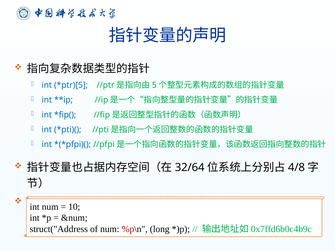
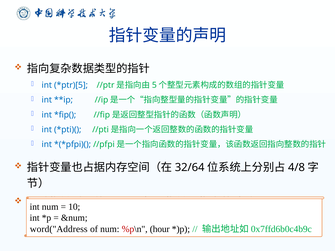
struct("Address: struct("Address -> word("Address (59, 229)
long: long -> hour (160, 229)
